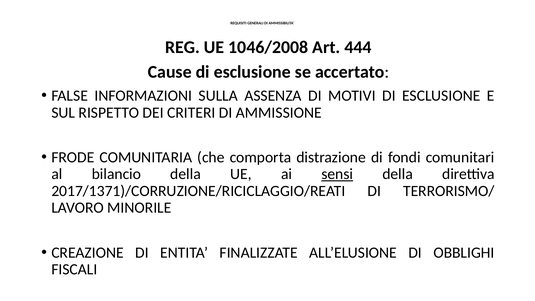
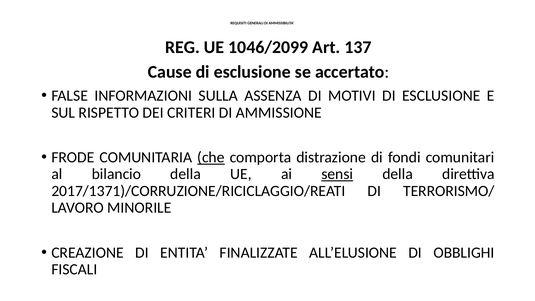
1046/2008: 1046/2008 -> 1046/2099 (268, 47)
444: 444 -> 137 (358, 47)
che underline: none -> present (211, 157)
